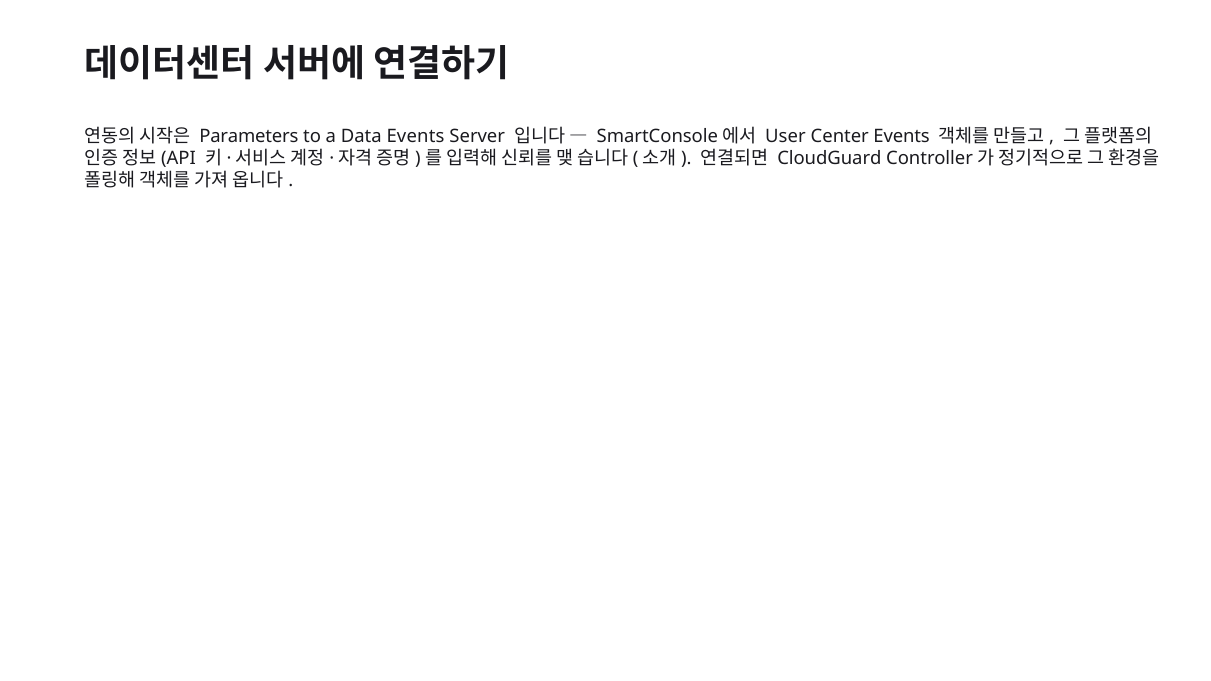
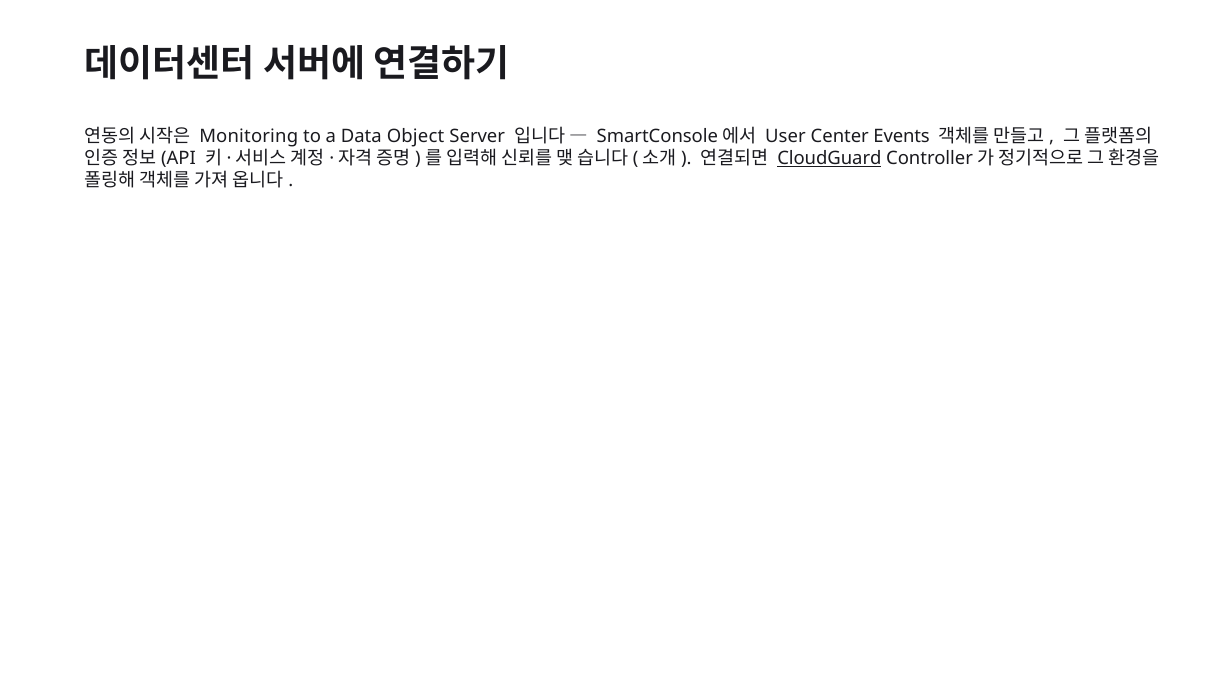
Parameters: Parameters -> Monitoring (249, 136)
Data Events: Events -> Object (416, 136)
CloudGuard underline: none -> present (829, 159)
